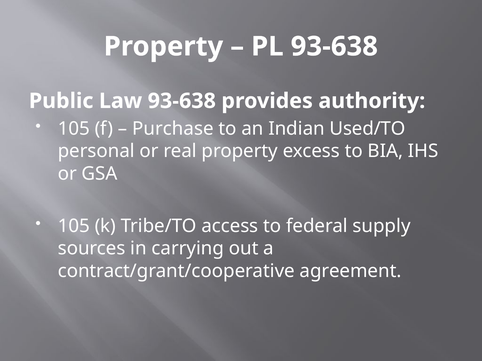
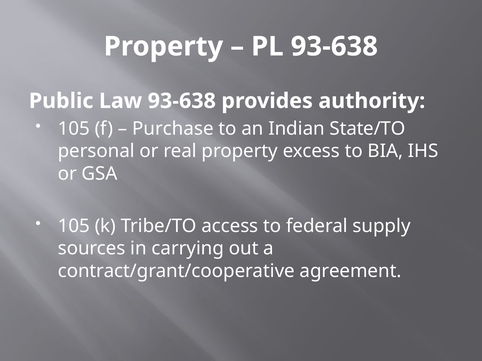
Used/TO: Used/TO -> State/TO (368, 129)
